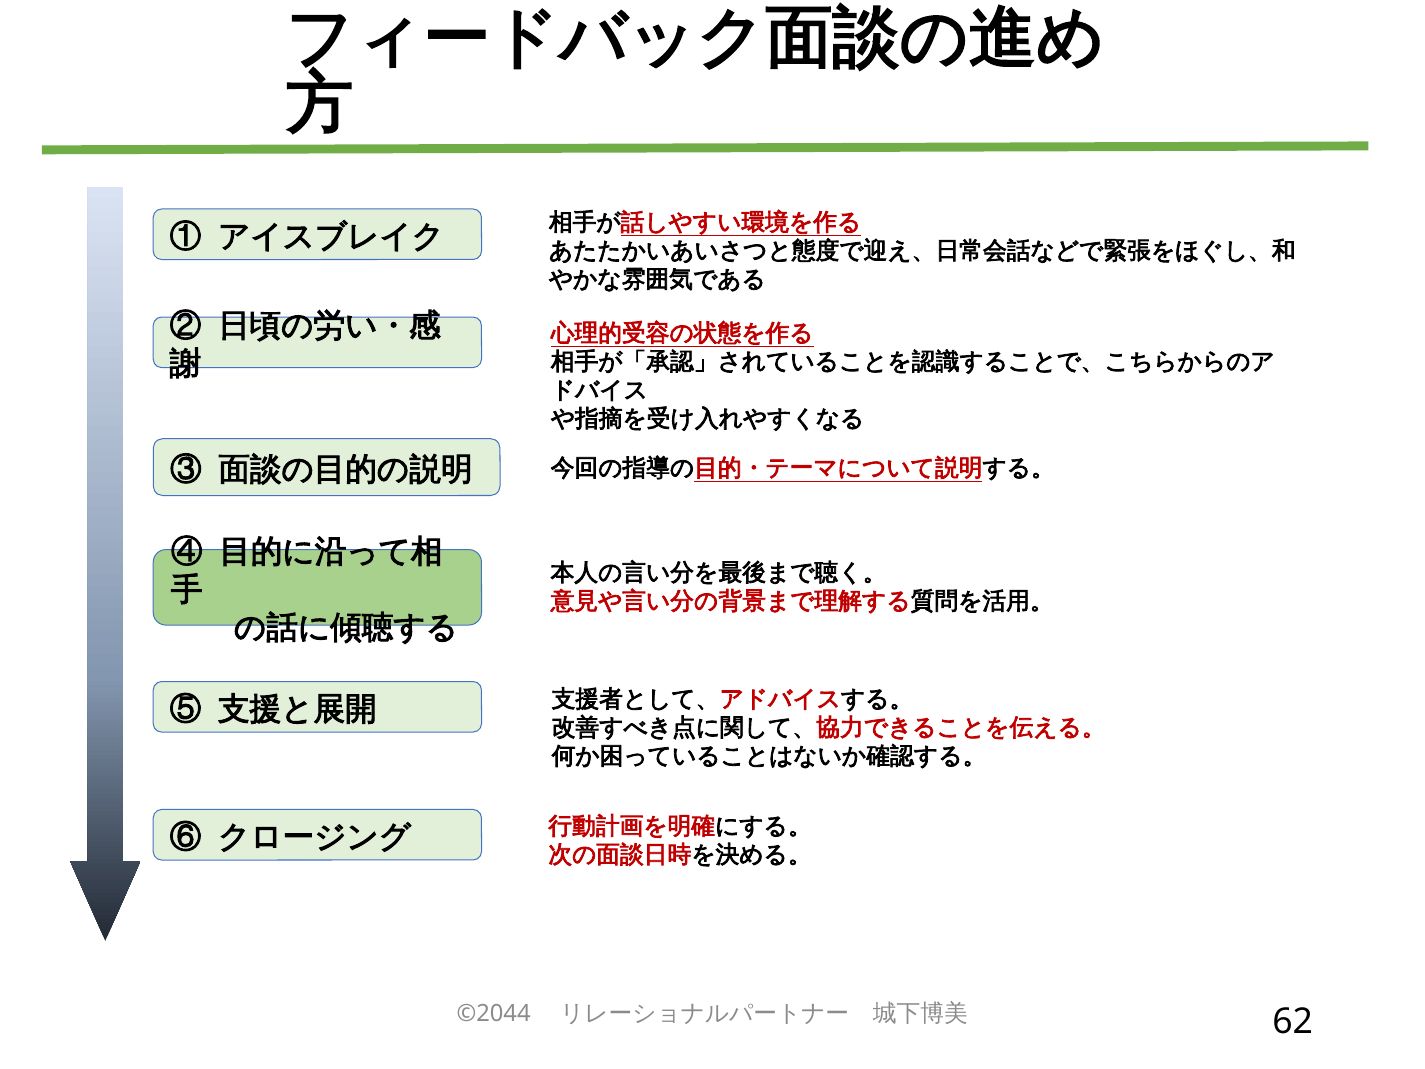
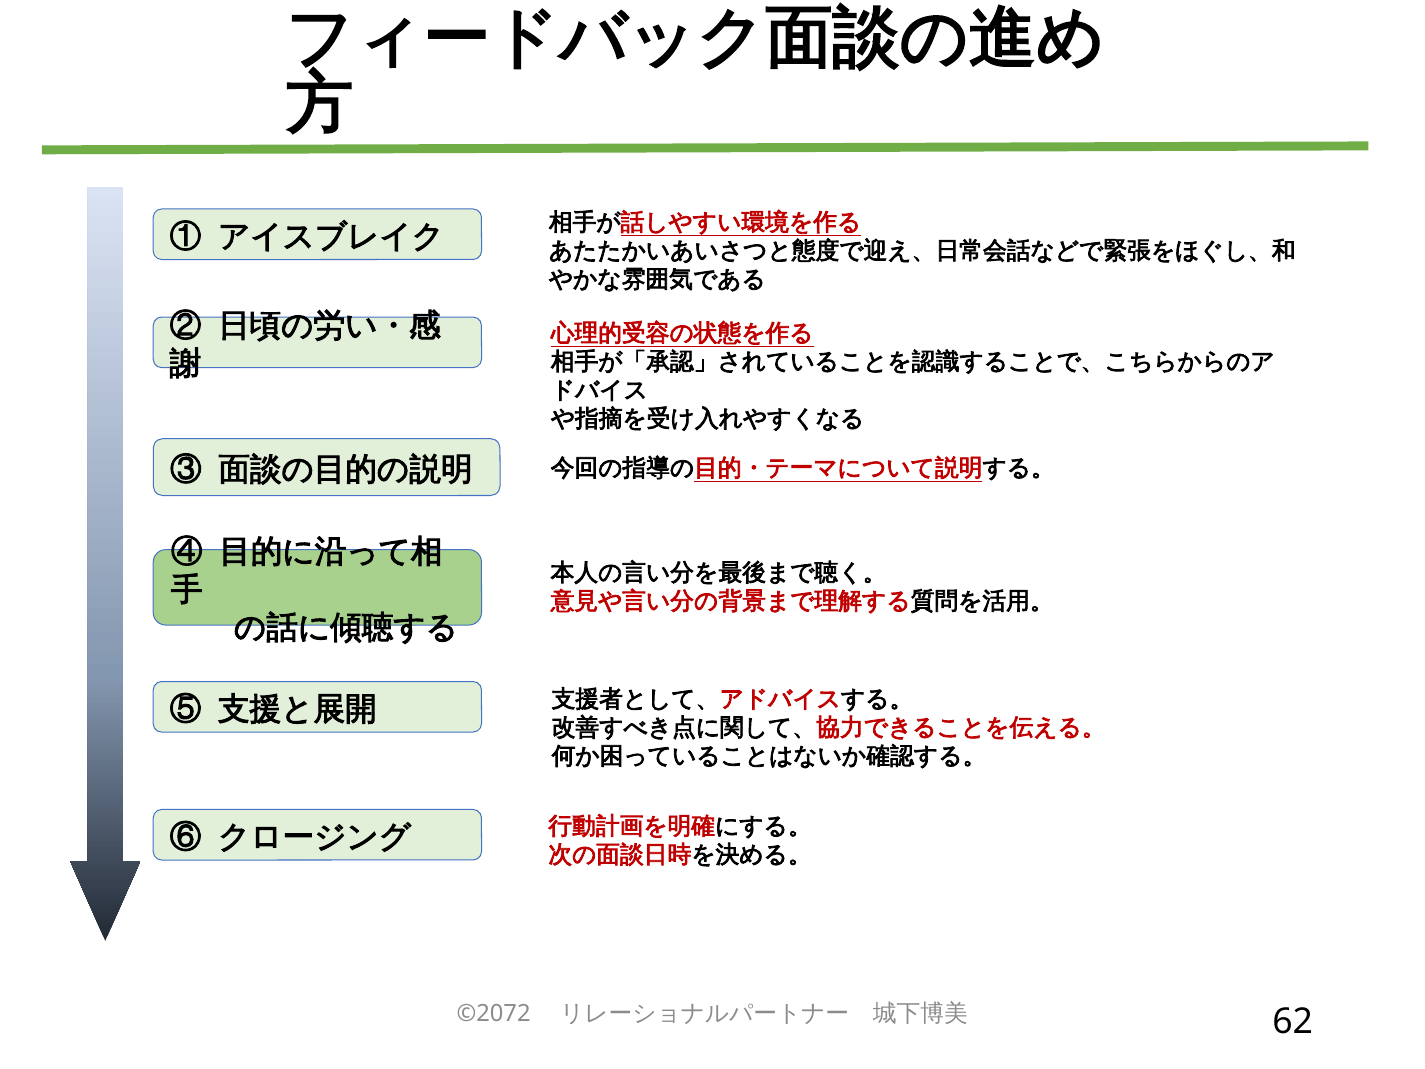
©2044: ©2044 -> ©2072 (494, 1014)
